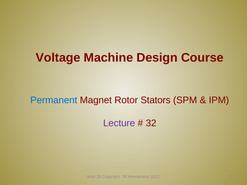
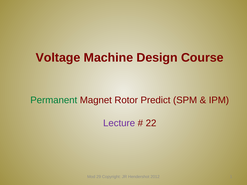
Permanent colour: blue -> green (54, 100)
Stators: Stators -> Predict (155, 100)
32: 32 -> 22 (151, 123)
